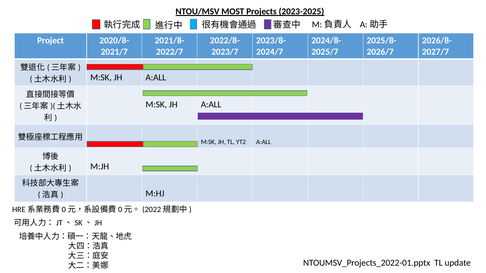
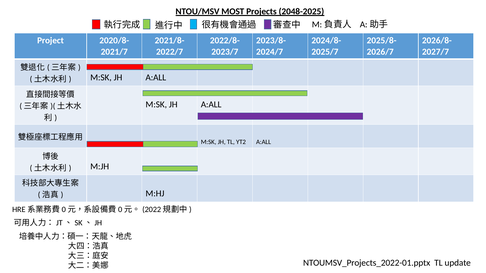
2023-2025: 2023-2025 -> 2048-2025 (301, 12)
